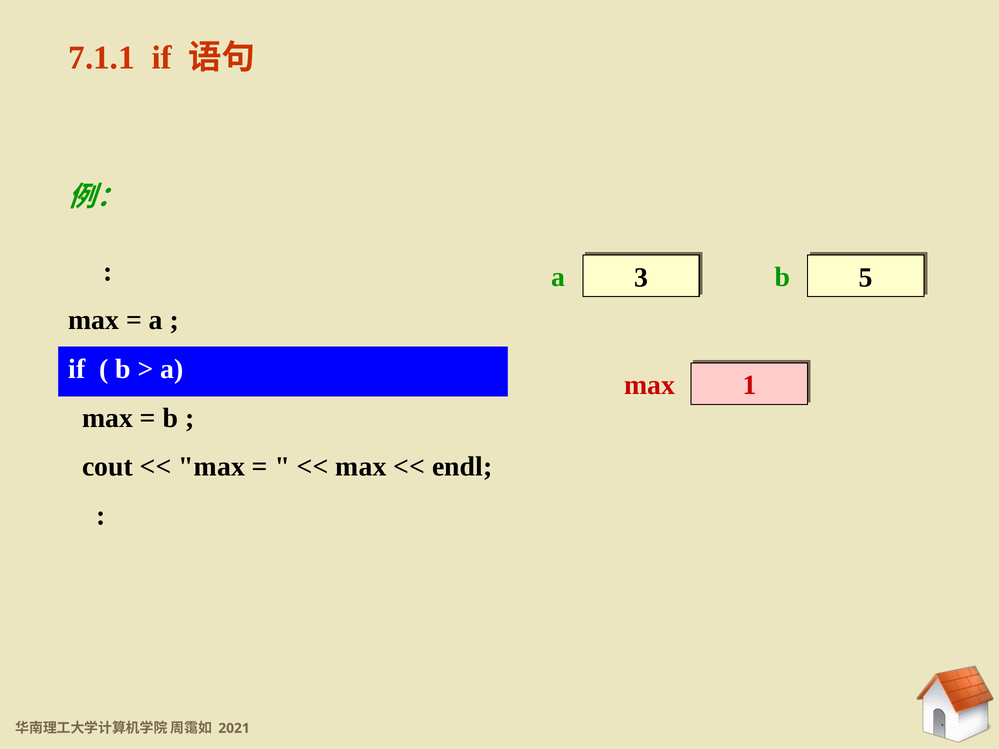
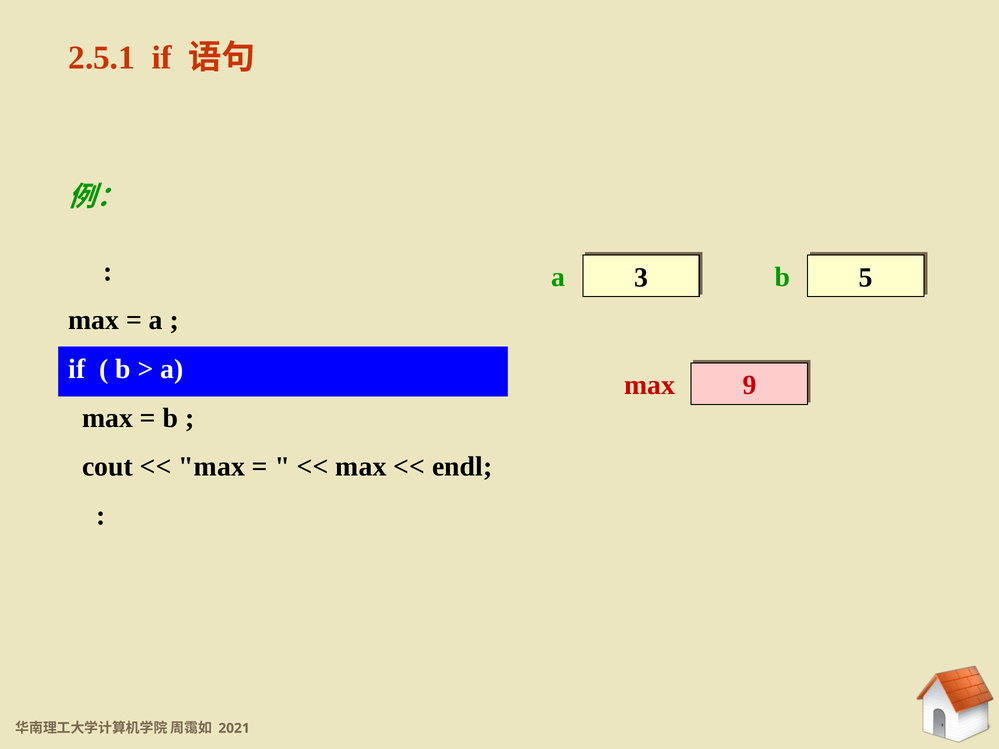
7.1.1: 7.1.1 -> 2.5.1 (102, 58)
1: 1 -> 9 (750, 385)
